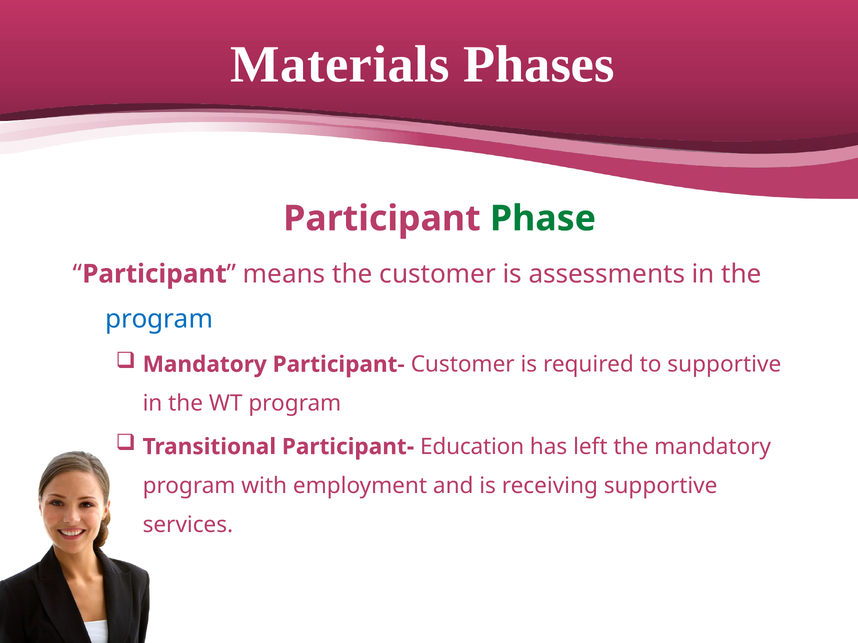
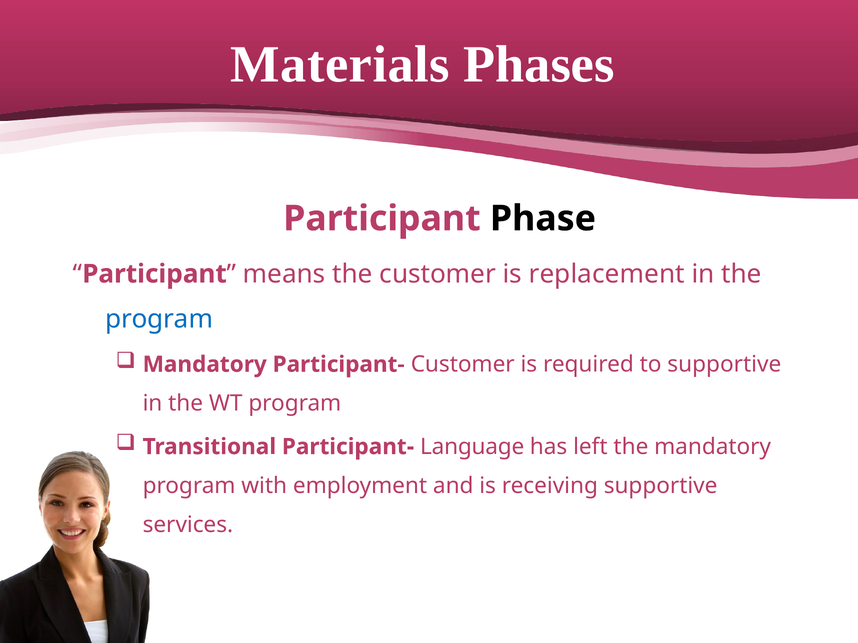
Phase colour: green -> black (543, 219)
assessments: assessments -> replacement (607, 274)
Education: Education -> Language (472, 447)
